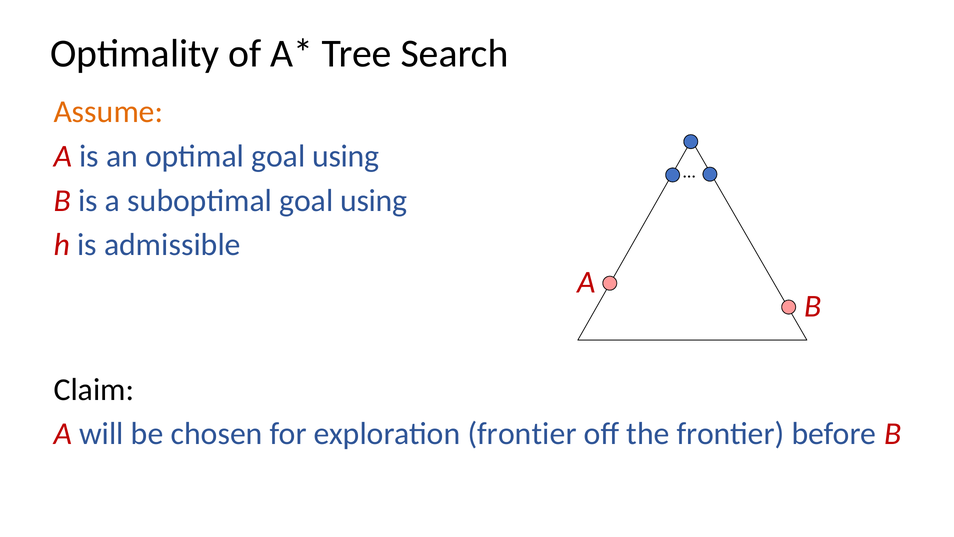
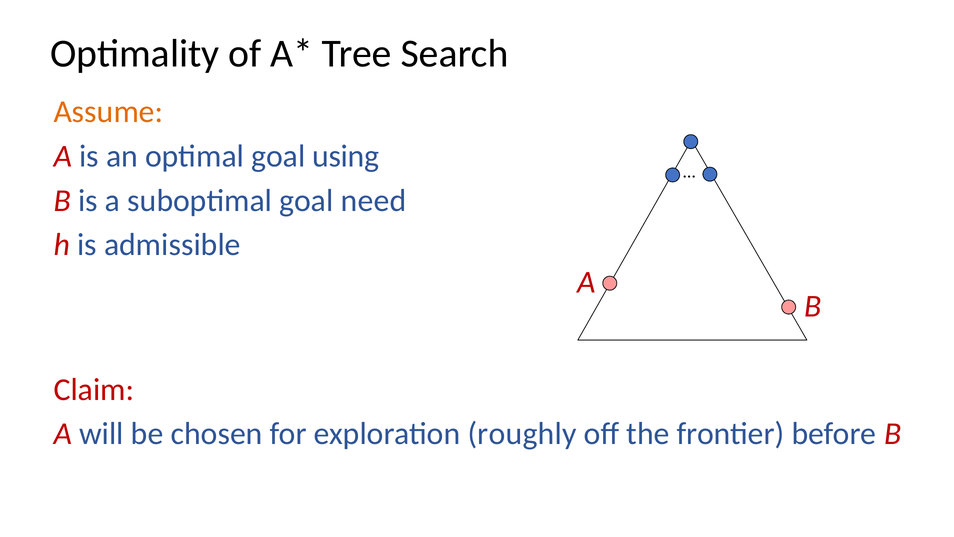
suboptimal goal using: using -> need (374, 200)
Claim colour: black -> red (94, 389)
exploration frontier: frontier -> roughly (522, 433)
